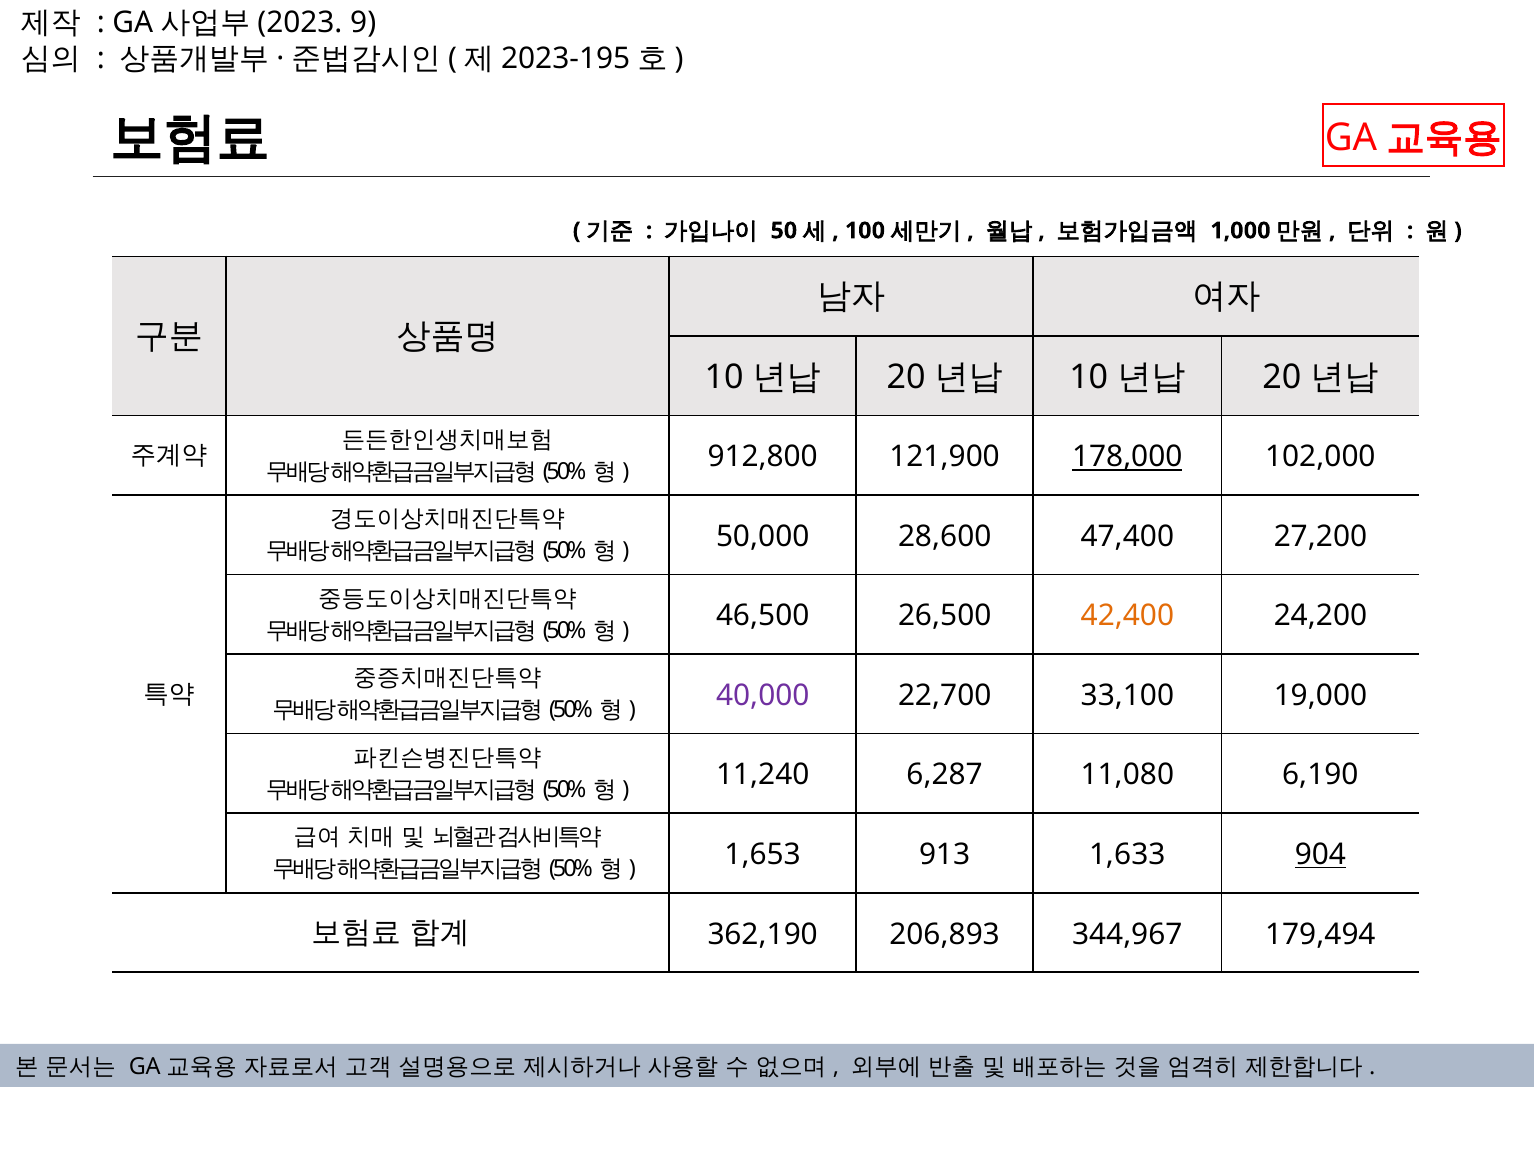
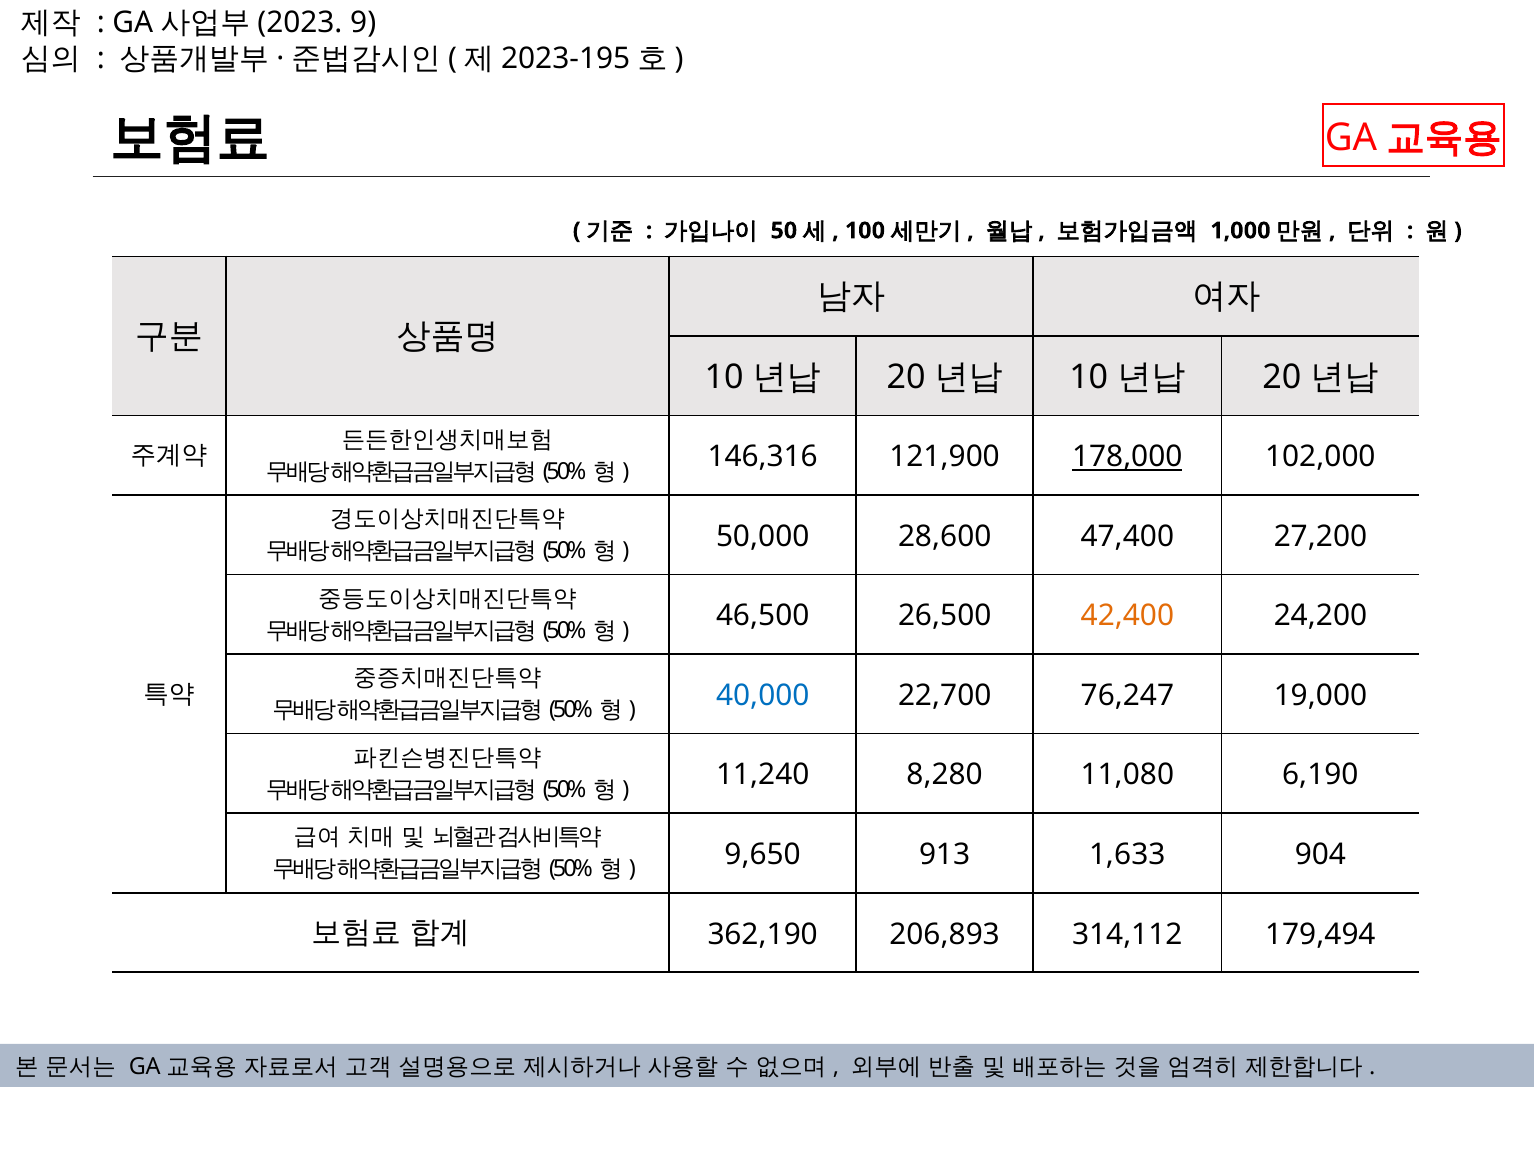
912,800: 912,800 -> 146,316 (763, 457)
40,000 colour: purple -> blue (763, 696)
33,100: 33,100 -> 76,247 (1127, 696)
6,287: 6,287 -> 8,280 (945, 775)
1,653: 1,653 -> 9,650 (763, 855)
904 underline: present -> none (1320, 855)
344,967: 344,967 -> 314,112 (1127, 935)
